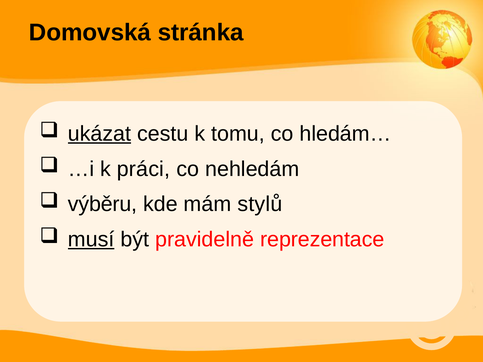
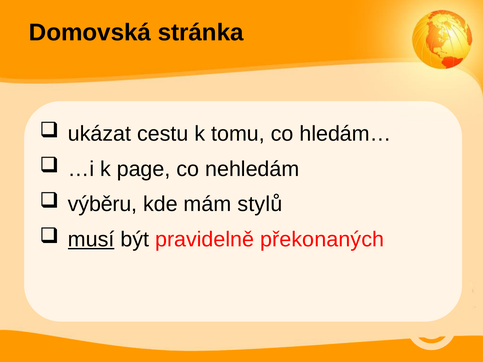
ukázat underline: present -> none (100, 134)
práci: práci -> page (144, 169)
reprezentace: reprezentace -> překonaných (322, 240)
